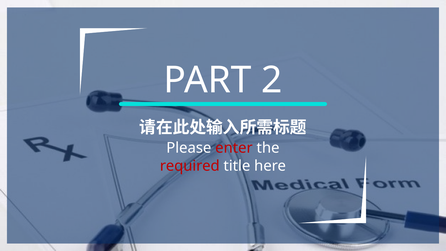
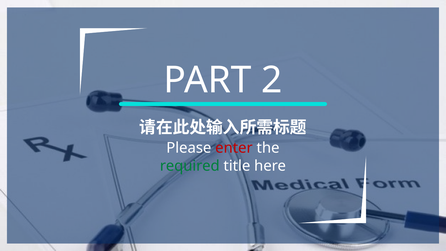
required colour: red -> green (190, 166)
